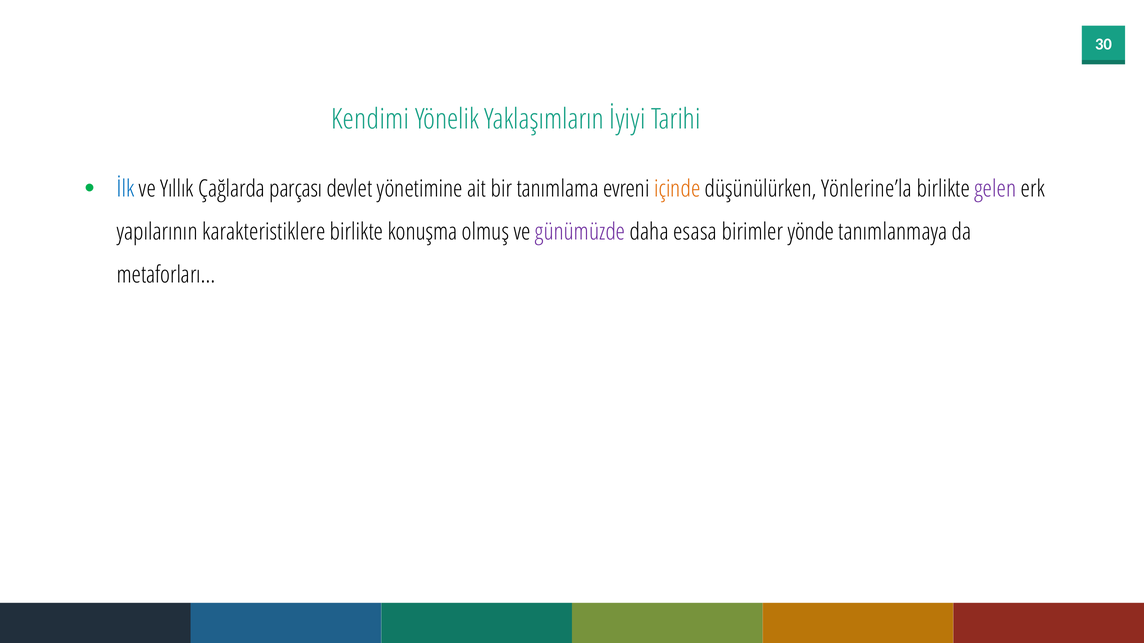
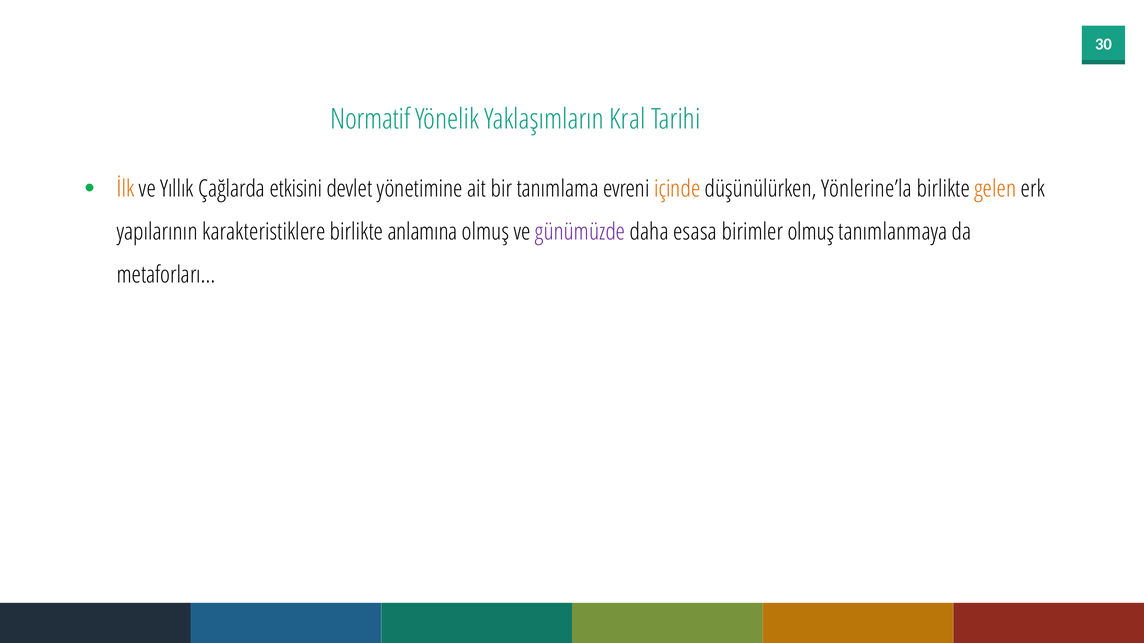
Kendimi: Kendimi -> Normatif (370, 119)
İyiyi: İyiyi -> Kral (627, 119)
İlk colour: blue -> orange (126, 189)
parçası: parçası -> etkisini (296, 189)
gelen colour: purple -> orange (995, 189)
konuşma: konuşma -> anlamına (423, 232)
birimler yönde: yönde -> olmuş (811, 232)
